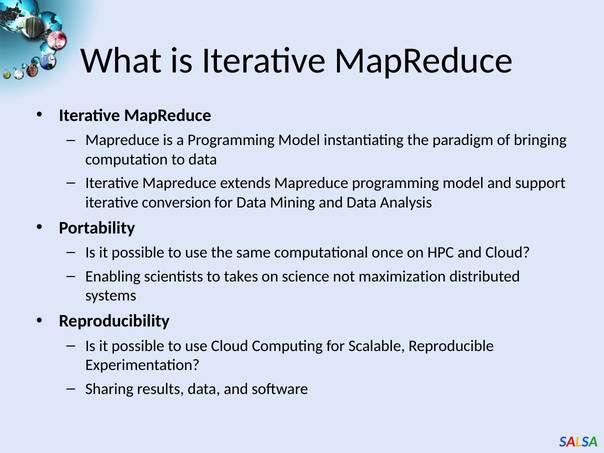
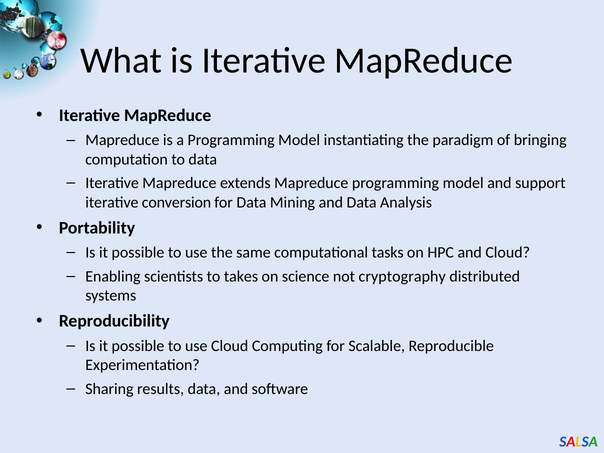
once: once -> tasks (388, 253)
maximization: maximization -> cryptography (402, 276)
